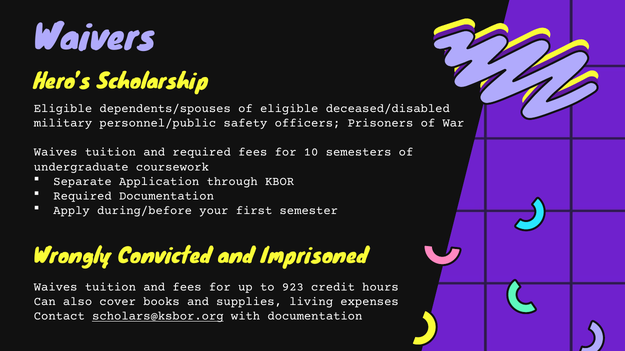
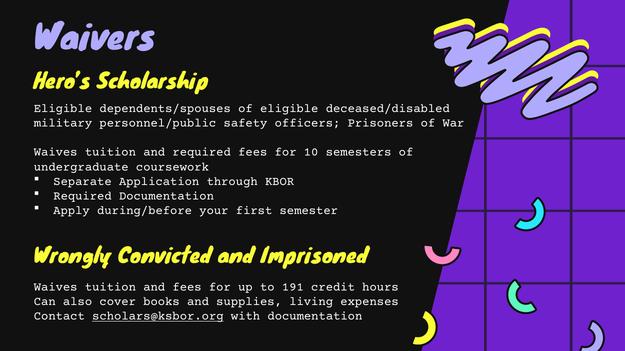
923: 923 -> 191 (293, 287)
